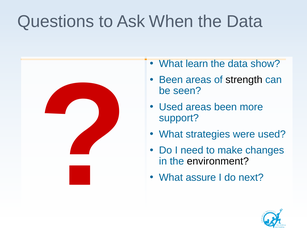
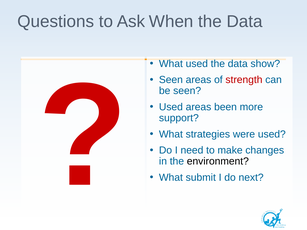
What learn: learn -> used (197, 64)
Been: Been -> Seen (171, 80)
strength colour: black -> red (244, 80)
assure: assure -> submit (201, 178)
